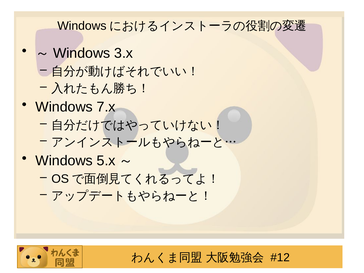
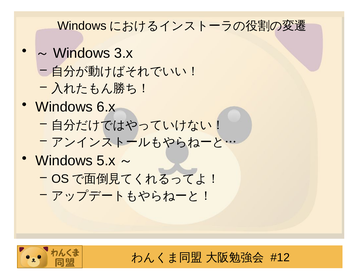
7.x: 7.x -> 6.x (106, 107)
